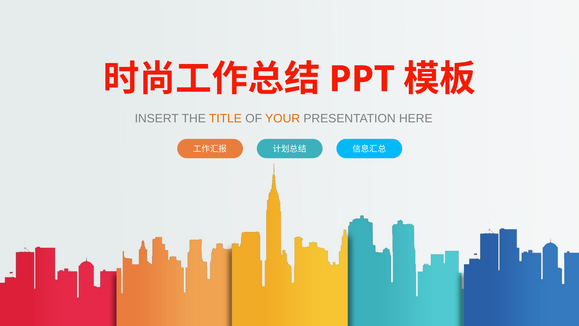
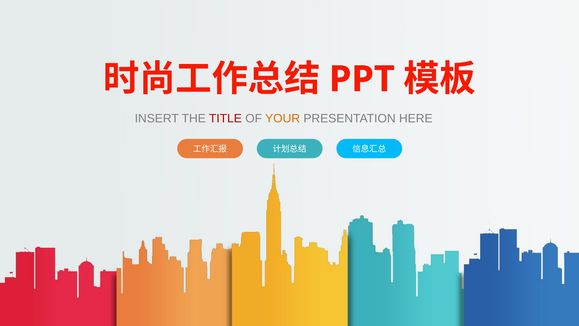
TITLE colour: orange -> red (225, 118)
